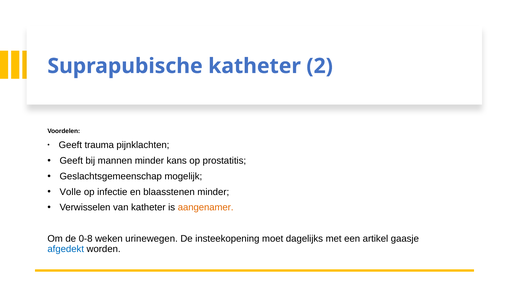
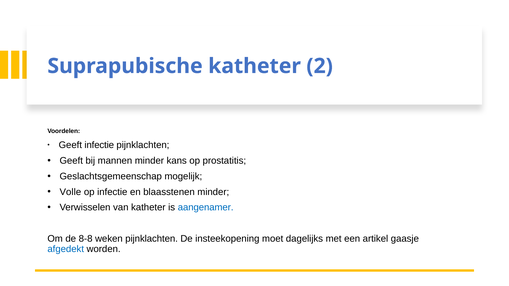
Geeft trauma: trauma -> infectie (99, 145)
aangenamer colour: orange -> blue (206, 208)
0-8: 0-8 -> 8-8 (86, 239)
weken urinewegen: urinewegen -> pijnklachten (152, 239)
